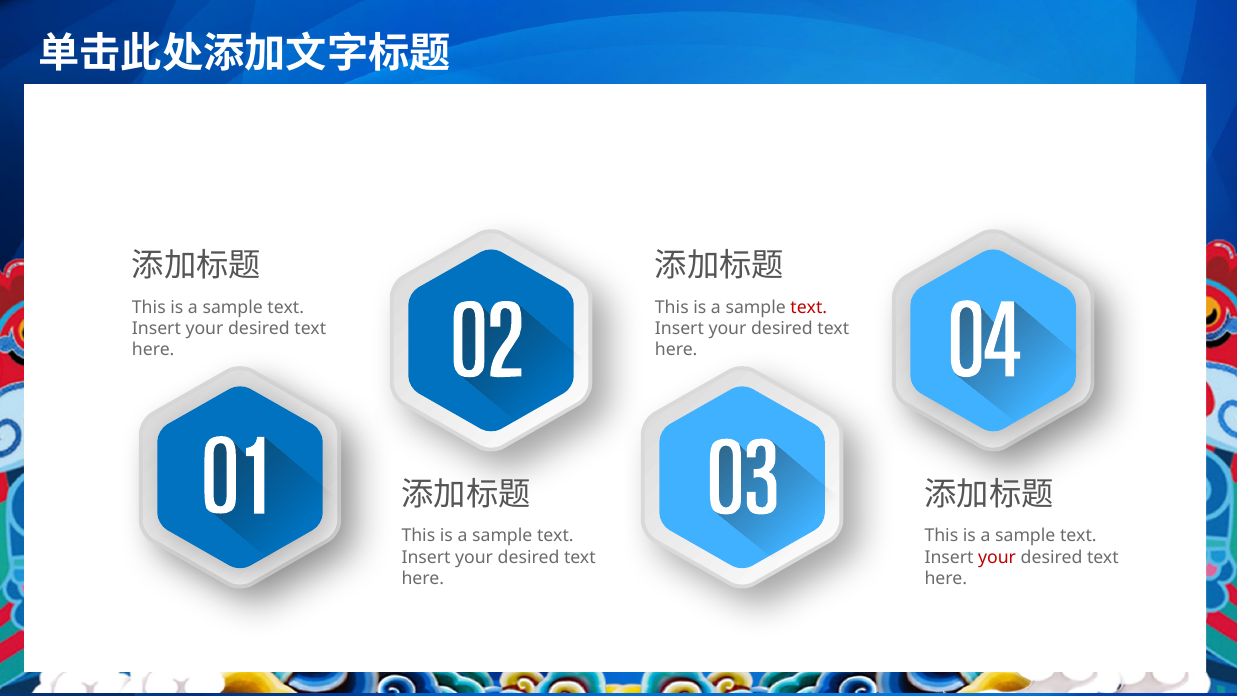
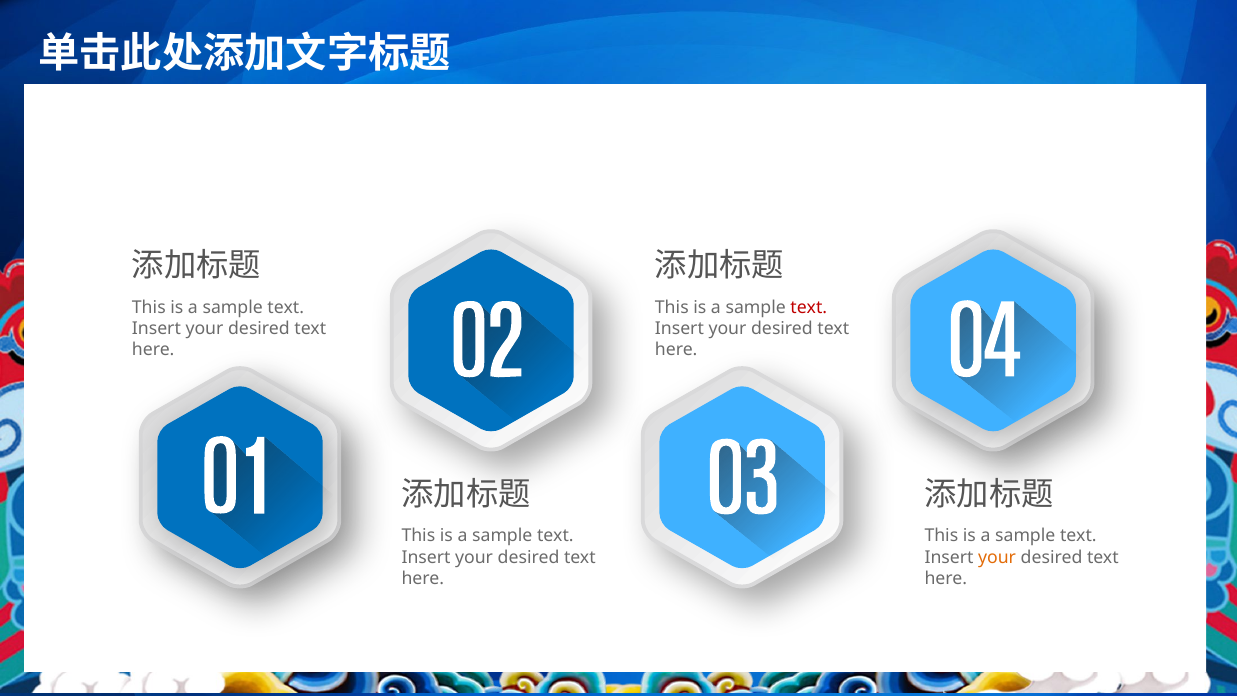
your colour: red -> orange (997, 557)
